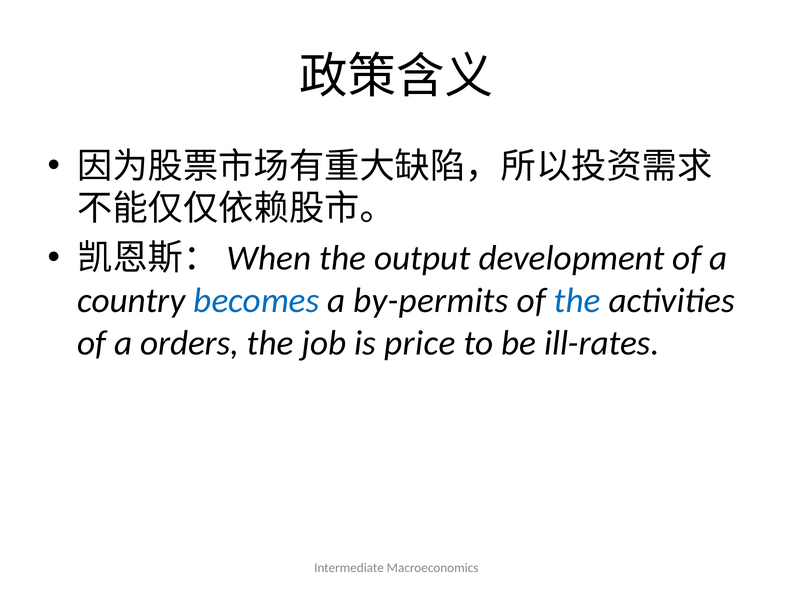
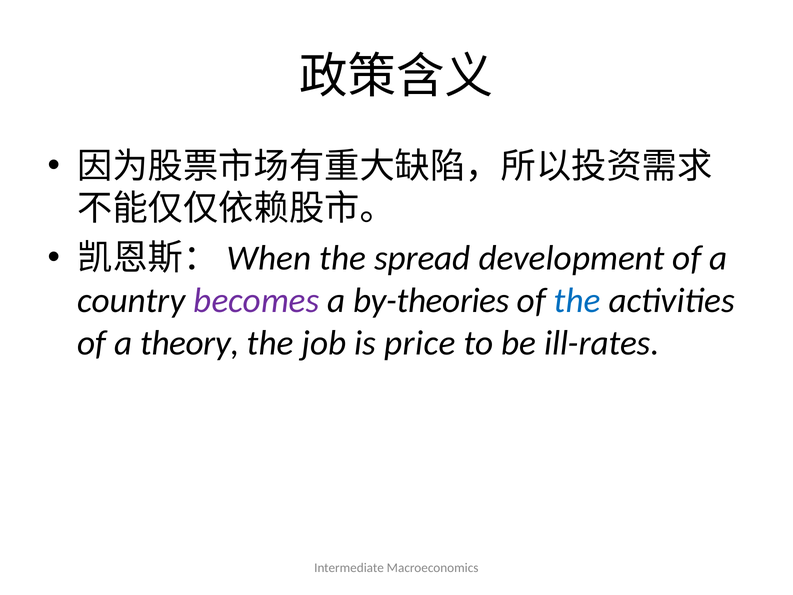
output: output -> spread (422, 258)
becomes colour: blue -> purple (256, 300)
by-permits: by-permits -> by-theories (431, 300)
orders: orders -> theory (190, 343)
